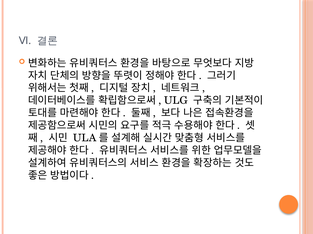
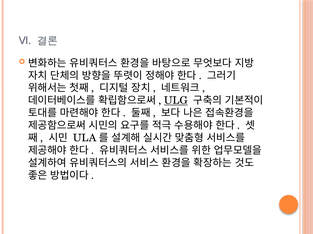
ULG underline: none -> present (176, 101)
